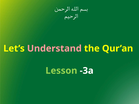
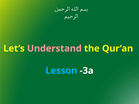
Lesson colour: light green -> light blue (61, 71)
